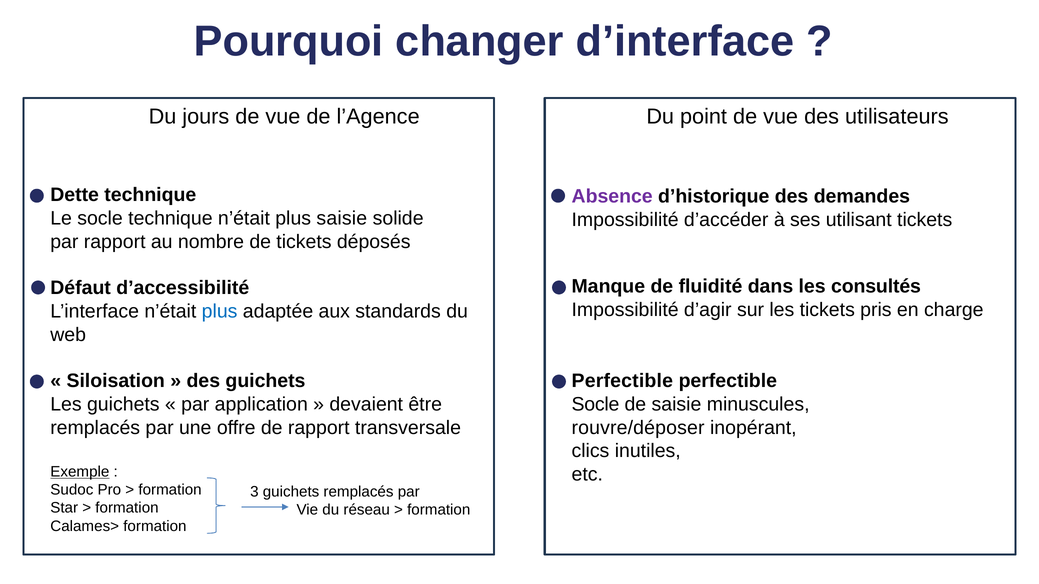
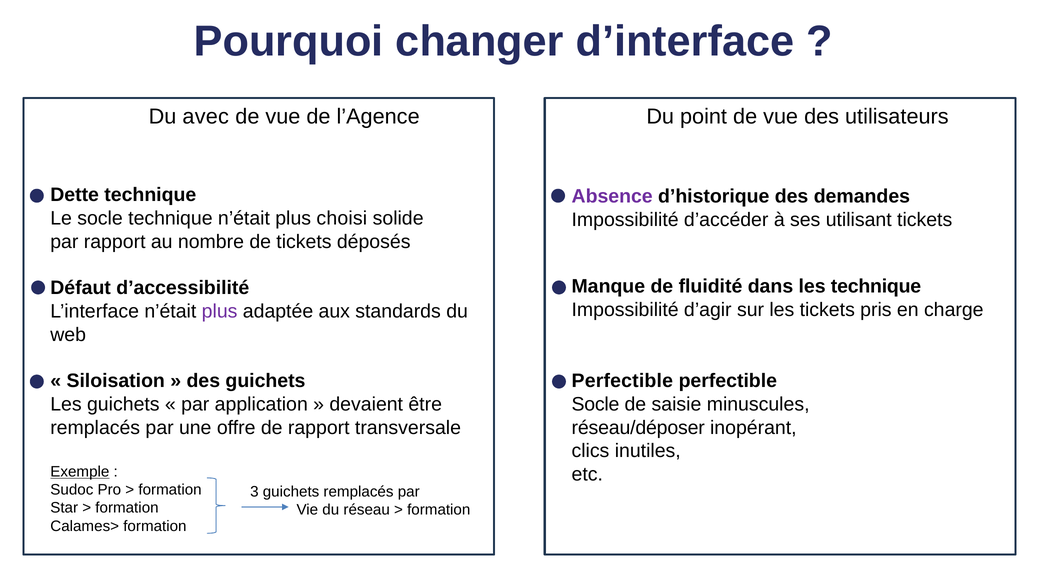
jours: jours -> avec (206, 117)
plus saisie: saisie -> choisi (342, 219)
les consultés: consultés -> technique (876, 287)
plus colour: blue -> purple (220, 312)
rouvre/déposer: rouvre/déposer -> réseau/déposer (638, 428)
